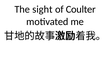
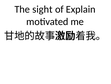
Coulter: Coulter -> Explain (81, 9)
